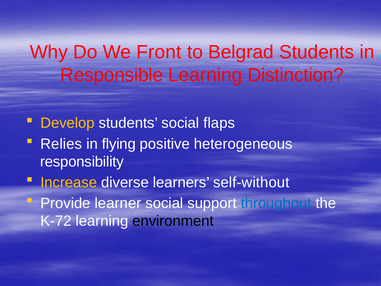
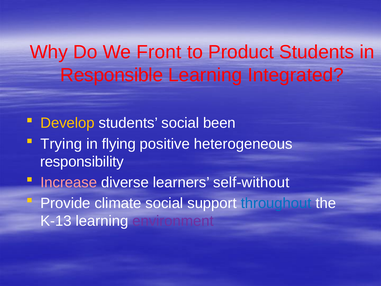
Belgrad: Belgrad -> Product (241, 52)
Distinction: Distinction -> Integrated (296, 75)
flaps: flaps -> been (219, 123)
Relies: Relies -> Trying (61, 144)
Increase colour: yellow -> pink (69, 182)
learner: learner -> climate (118, 203)
K-72: K-72 -> K-13 (56, 221)
environment colour: black -> purple (173, 221)
